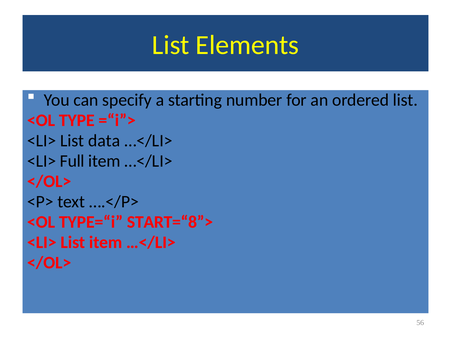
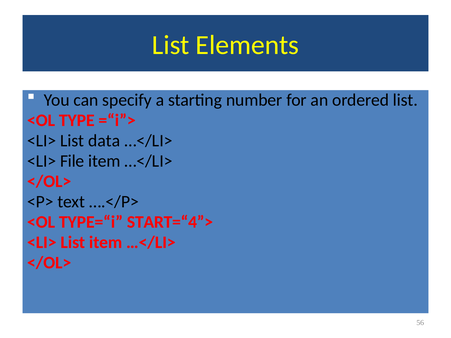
Full: Full -> File (72, 161)
START=“8”>: START=“8”> -> START=“4”> (170, 222)
